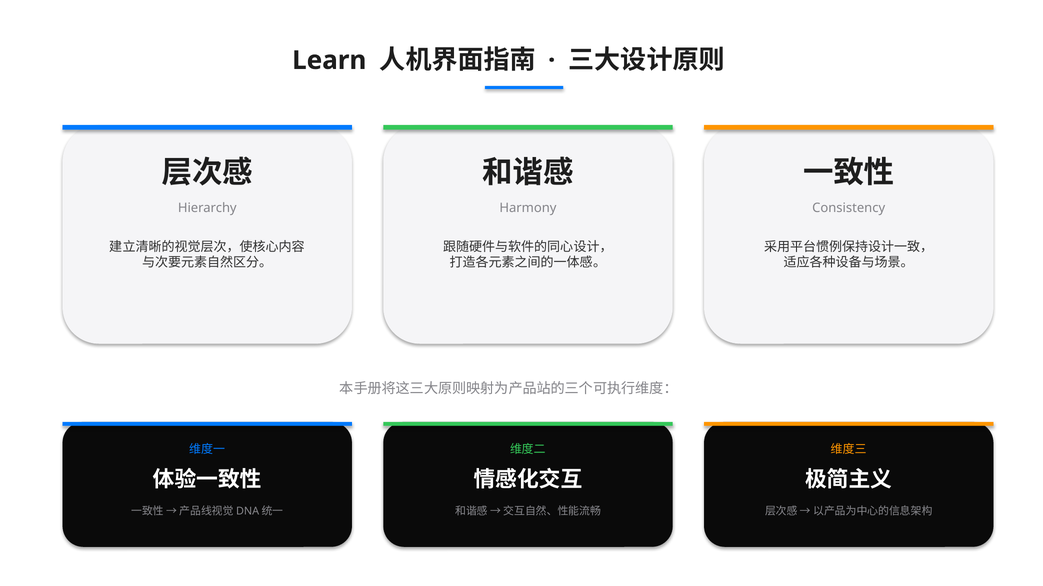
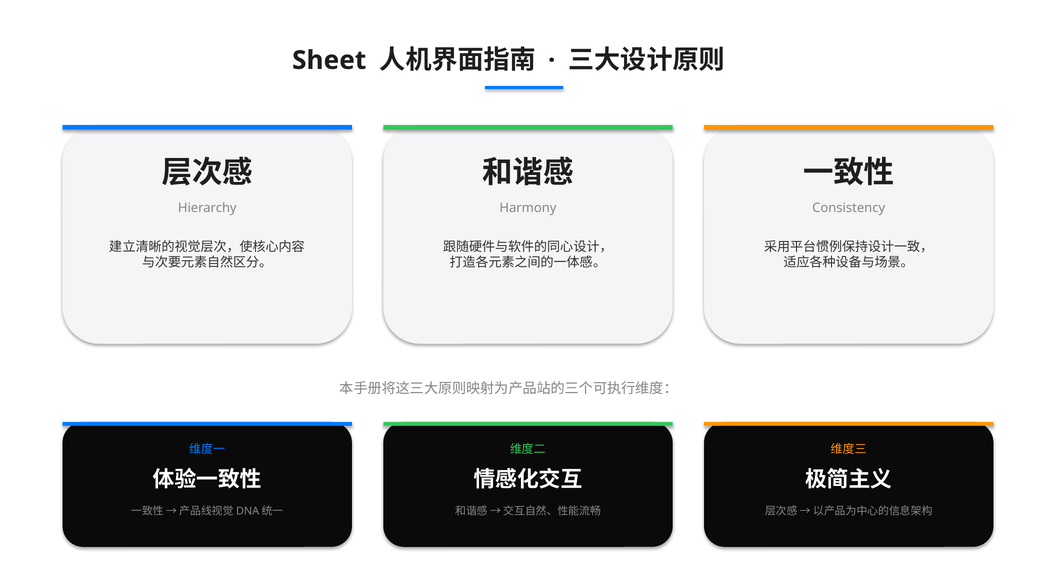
Learn: Learn -> Sheet (329, 60)
